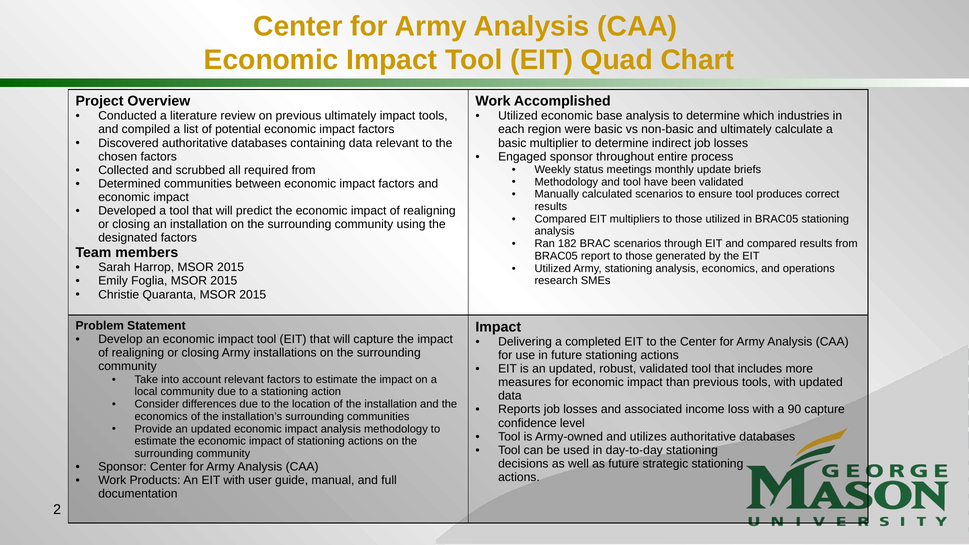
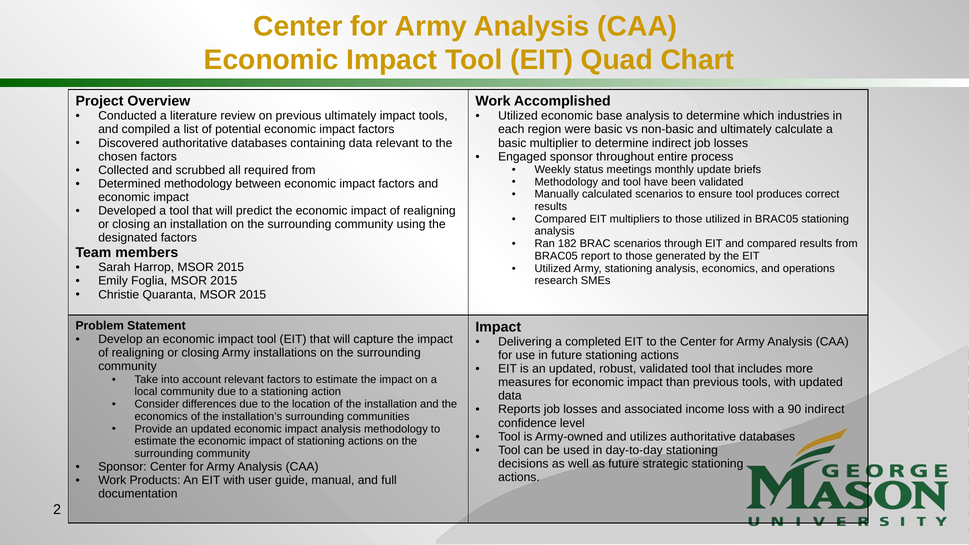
Determined communities: communities -> methodology (198, 184)
90 capture: capture -> indirect (825, 410)
